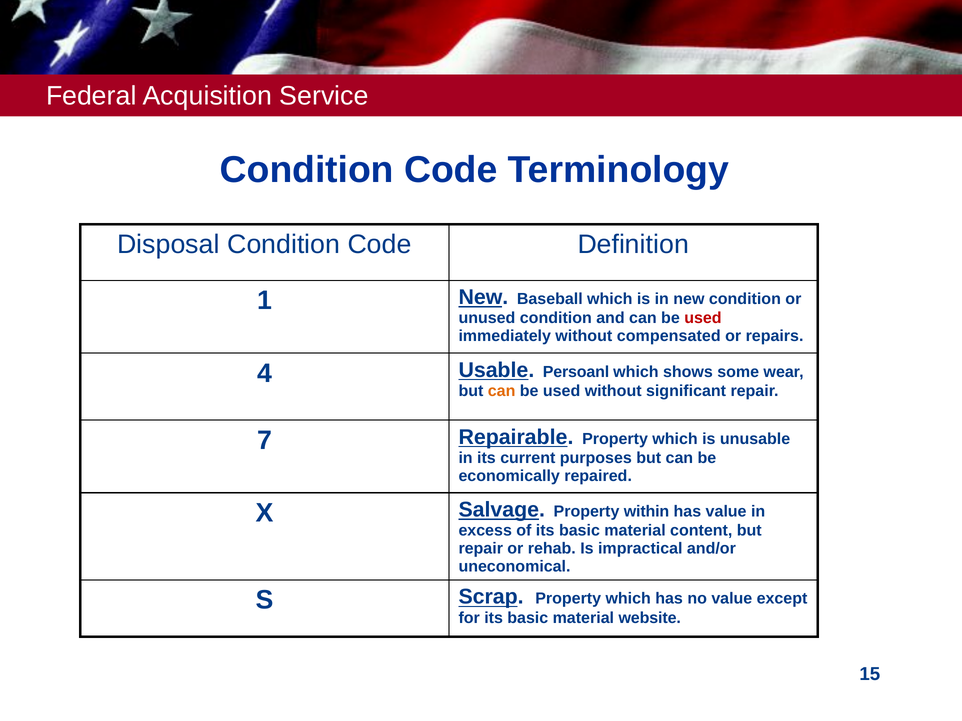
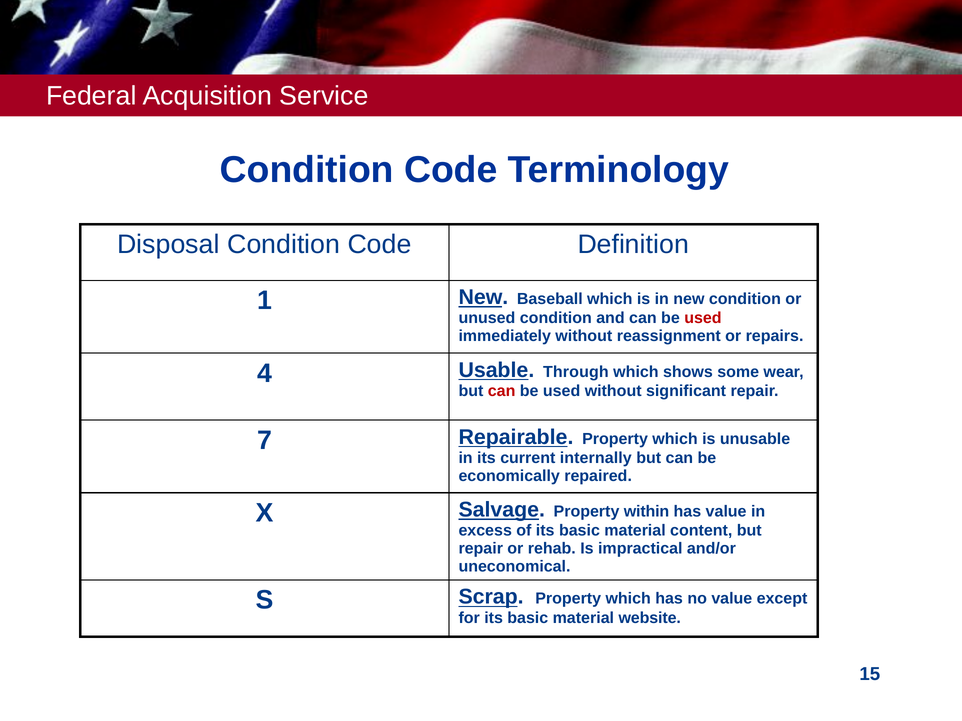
compensated: compensated -> reassignment (669, 336)
Persoanl: Persoanl -> Through (576, 372)
can colour: orange -> red (502, 391)
purposes: purposes -> internally (596, 458)
